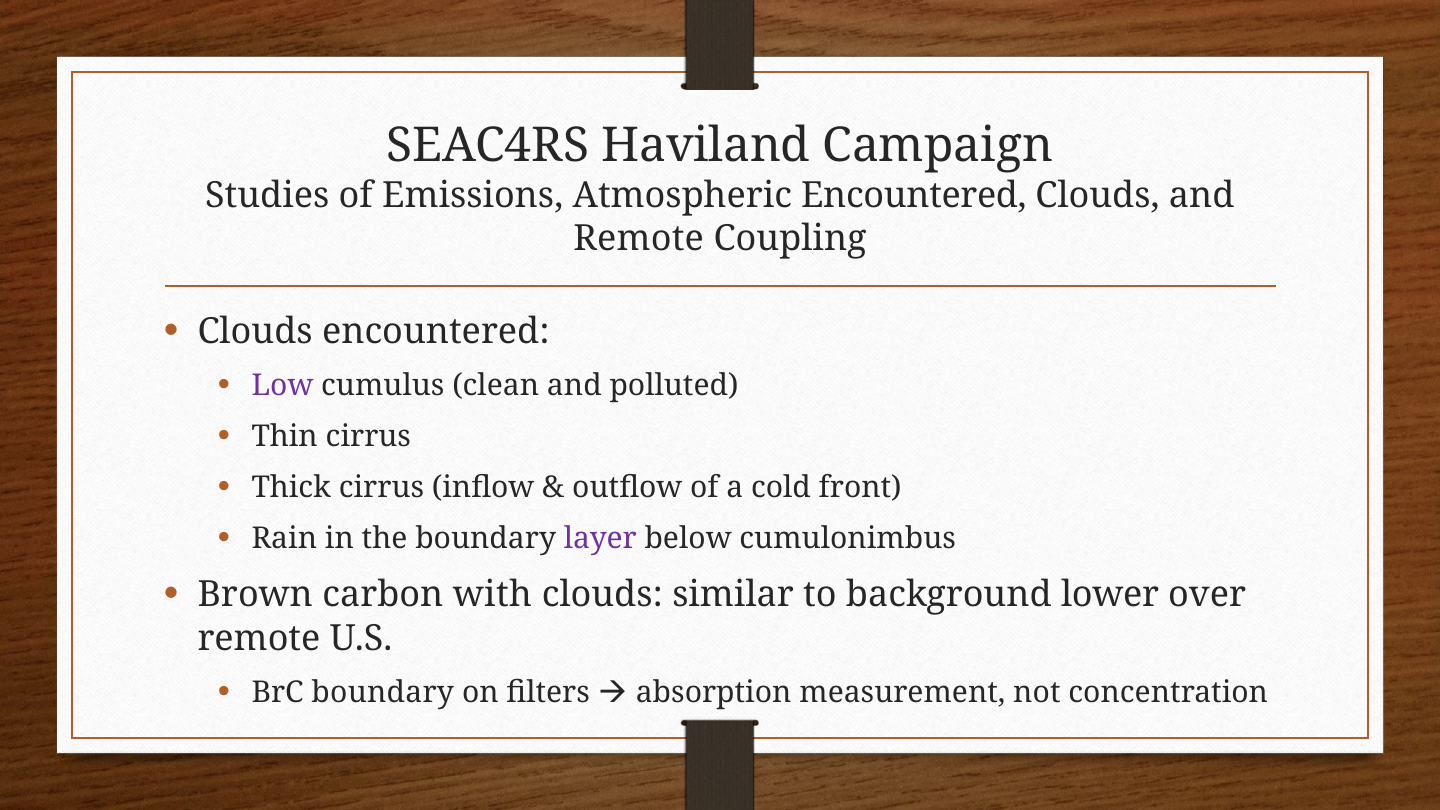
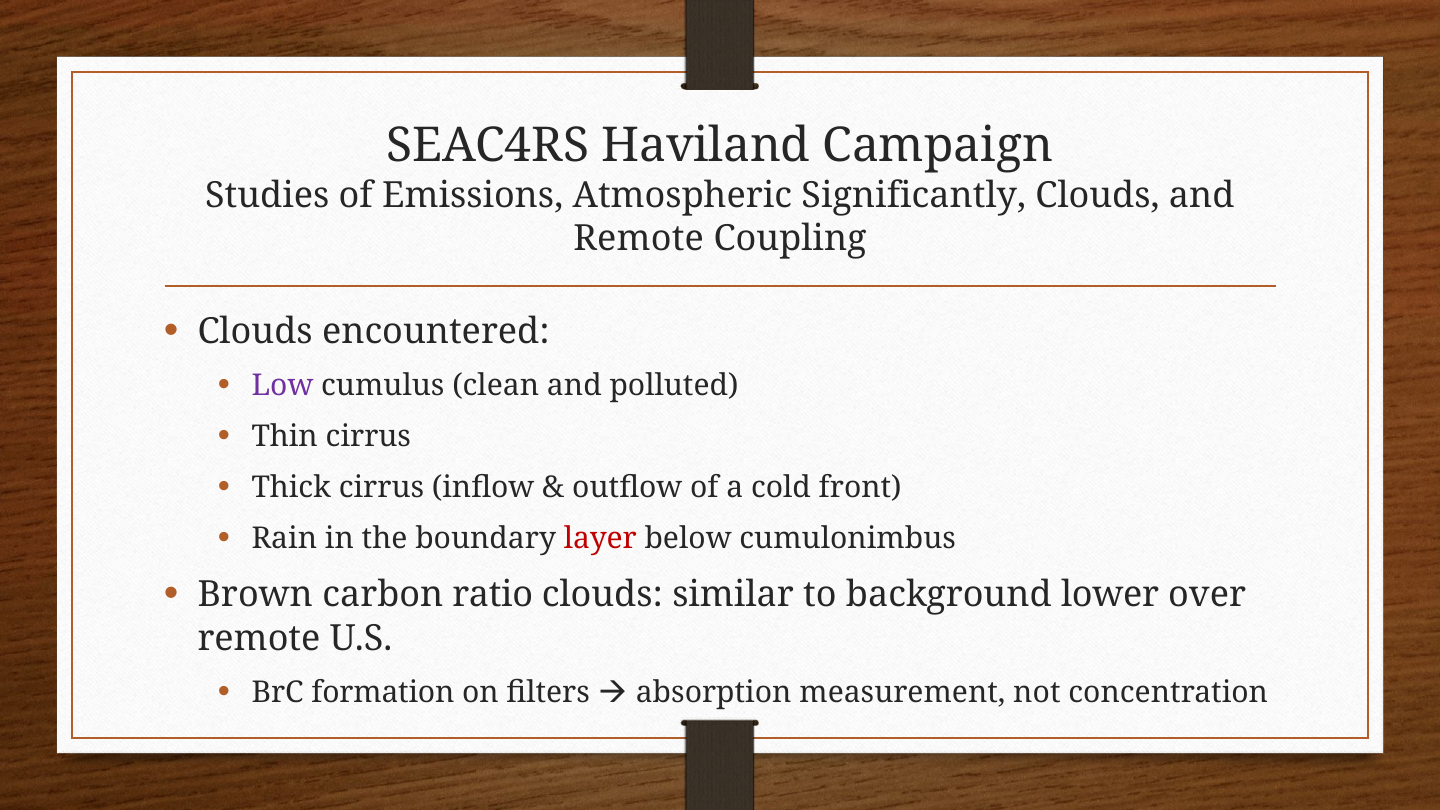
Atmospheric Encountered: Encountered -> Significantly (914, 195)
layer colour: purple -> red (600, 539)
with: with -> ratio (493, 595)
BrC boundary: boundary -> formation (383, 692)
